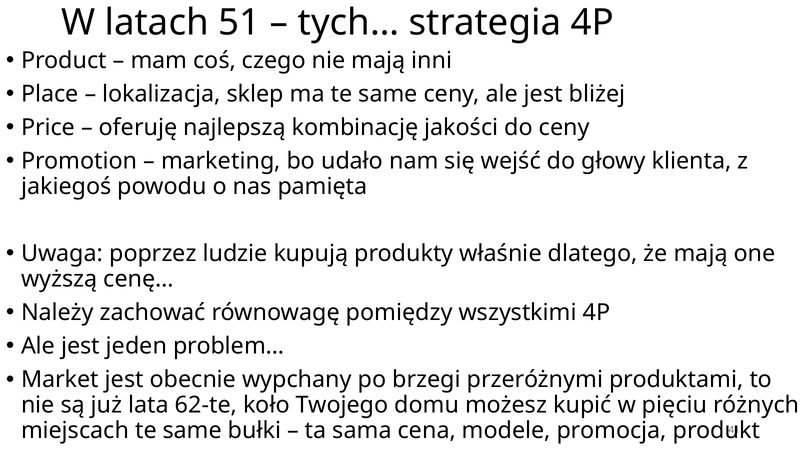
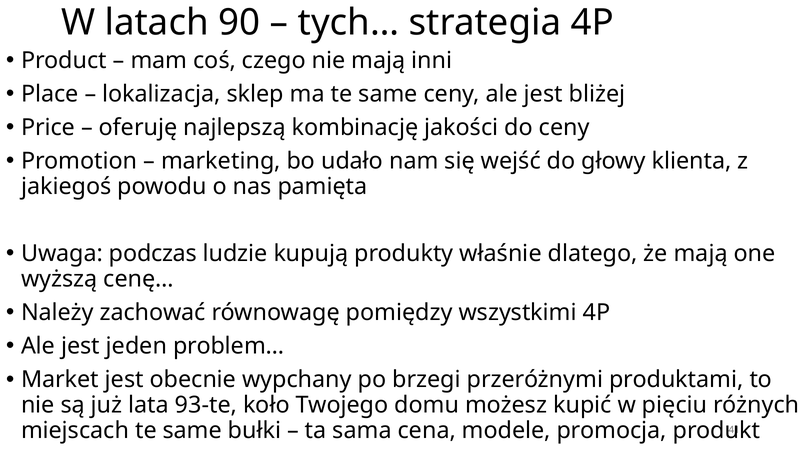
51: 51 -> 90 (239, 23)
poprzez: poprzez -> podczas (153, 253)
62-te: 62-te -> 93-te (206, 405)
